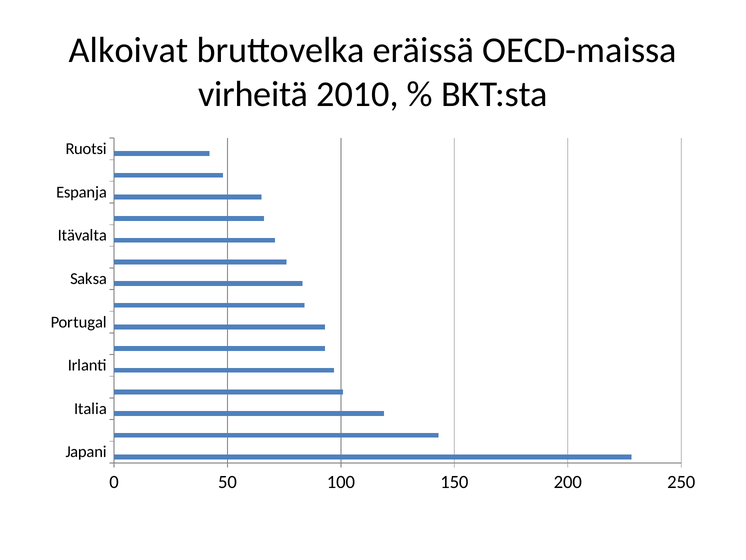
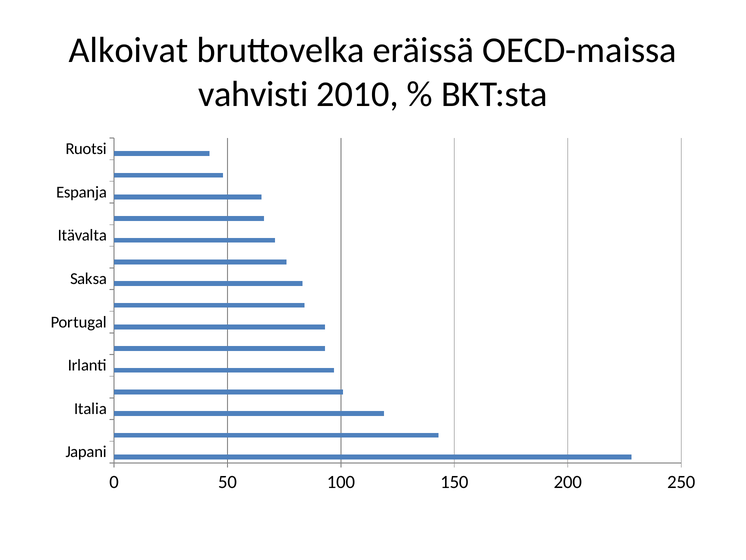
virheitä: virheitä -> vahvisti (253, 94)
